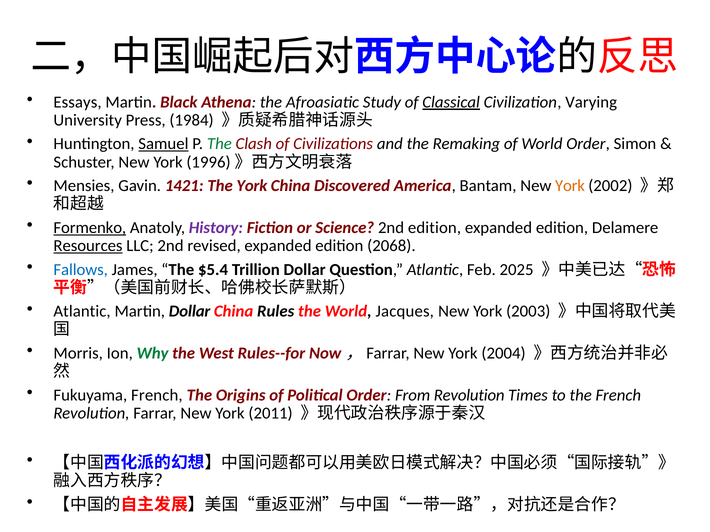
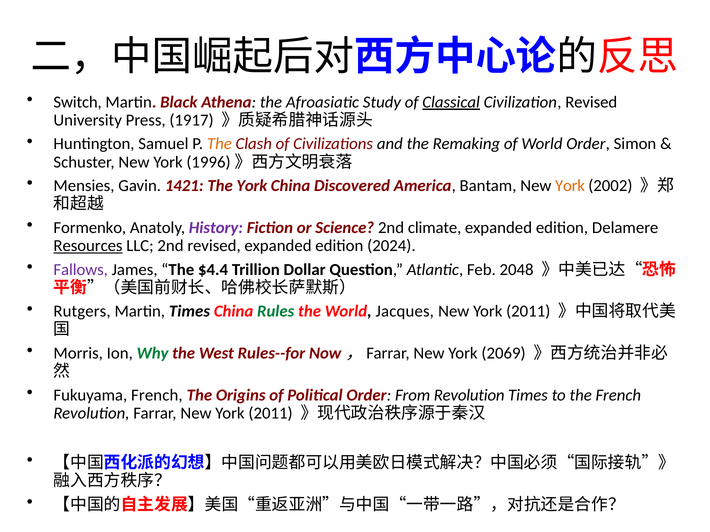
Essays: Essays -> Switch (78, 102)
Civilization Varying: Varying -> Revised (591, 102)
1984: 1984 -> 1917 (192, 120)
Samuel underline: present -> none (163, 144)
The colour: green -> orange (219, 144)
Formenko underline: present -> none (90, 228)
2nd edition: edition -> climate (435, 228)
2068: 2068 -> 2024 (391, 246)
Fallows colour: blue -> purple (81, 270)
$5.4: $5.4 -> $4.4 (213, 270)
2025: 2025 -> 2048 (517, 270)
Atlantic: Atlantic -> Rutgers (82, 312)
Martin Dollar: Dollar -> Times (190, 312)
Rules colour: black -> green (276, 312)
2003: 2003 -> 2011 (528, 312)
2004: 2004 -> 2069 (504, 354)
